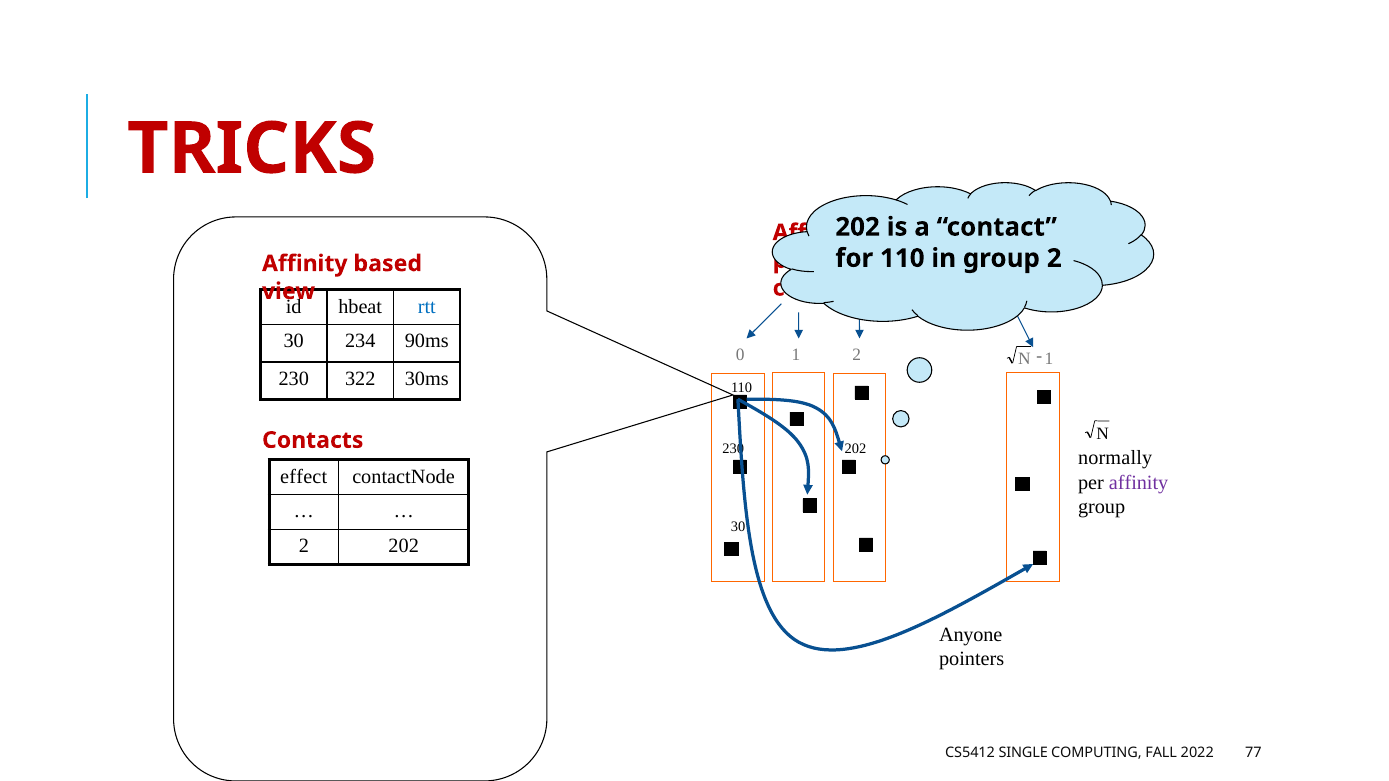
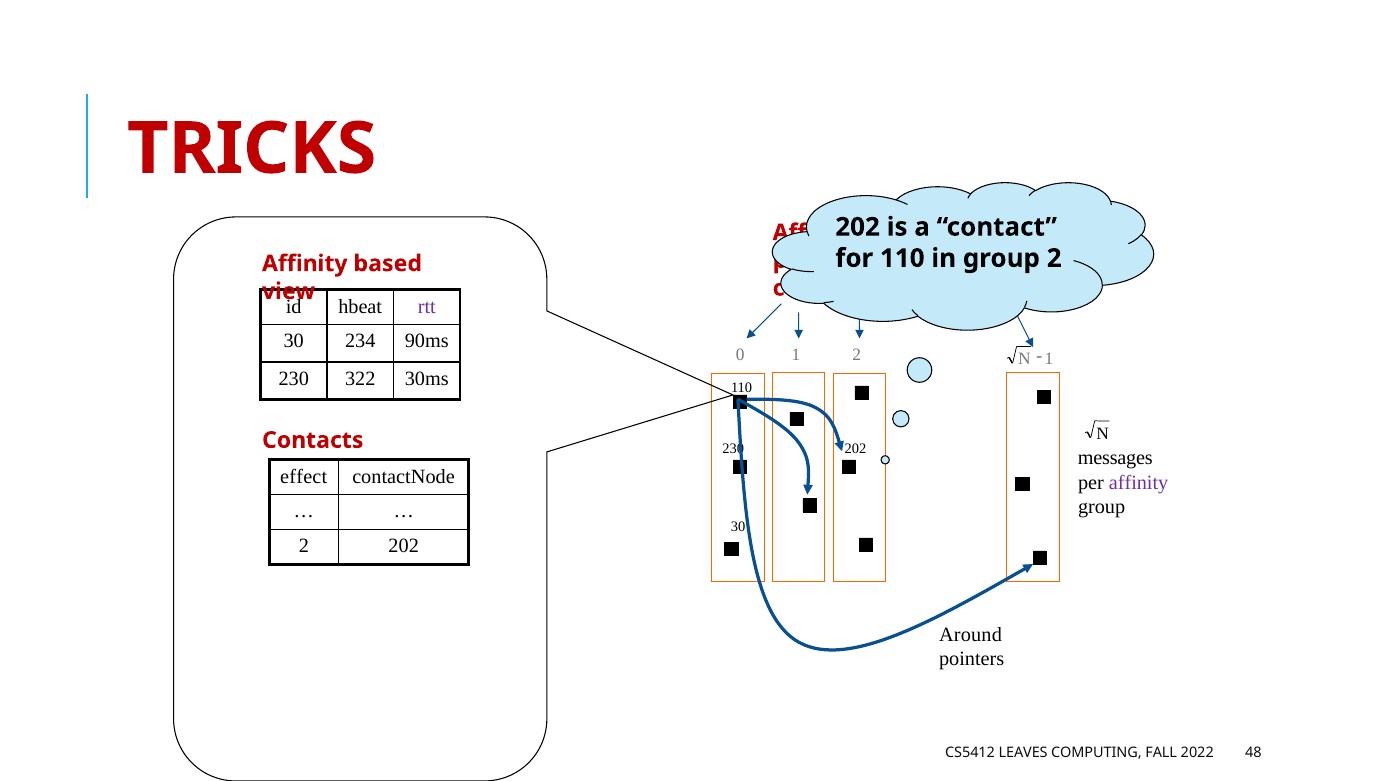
rtt colour: blue -> purple (427, 306)
normally: normally -> messages (1115, 458)
Anyone: Anyone -> Around (971, 635)
SINGLE: SINGLE -> LEAVES (1023, 753)
77: 77 -> 48 (1253, 753)
